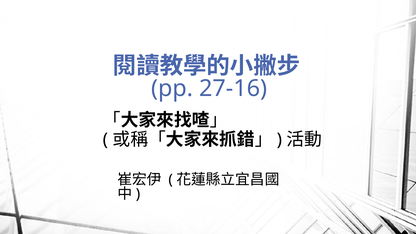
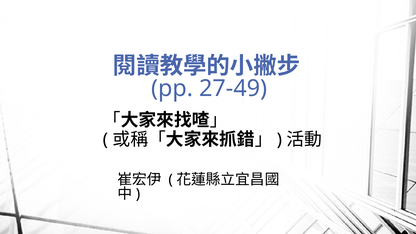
27-16: 27-16 -> 27-49 (233, 88)
